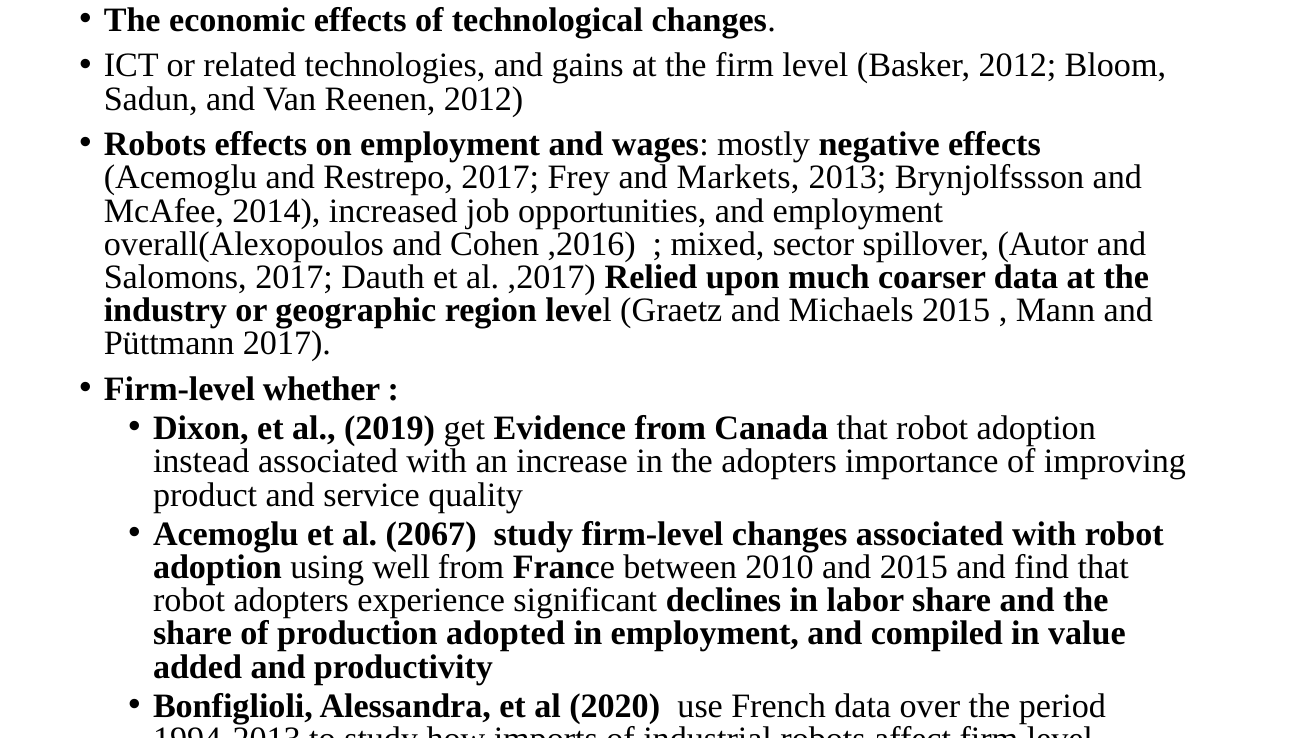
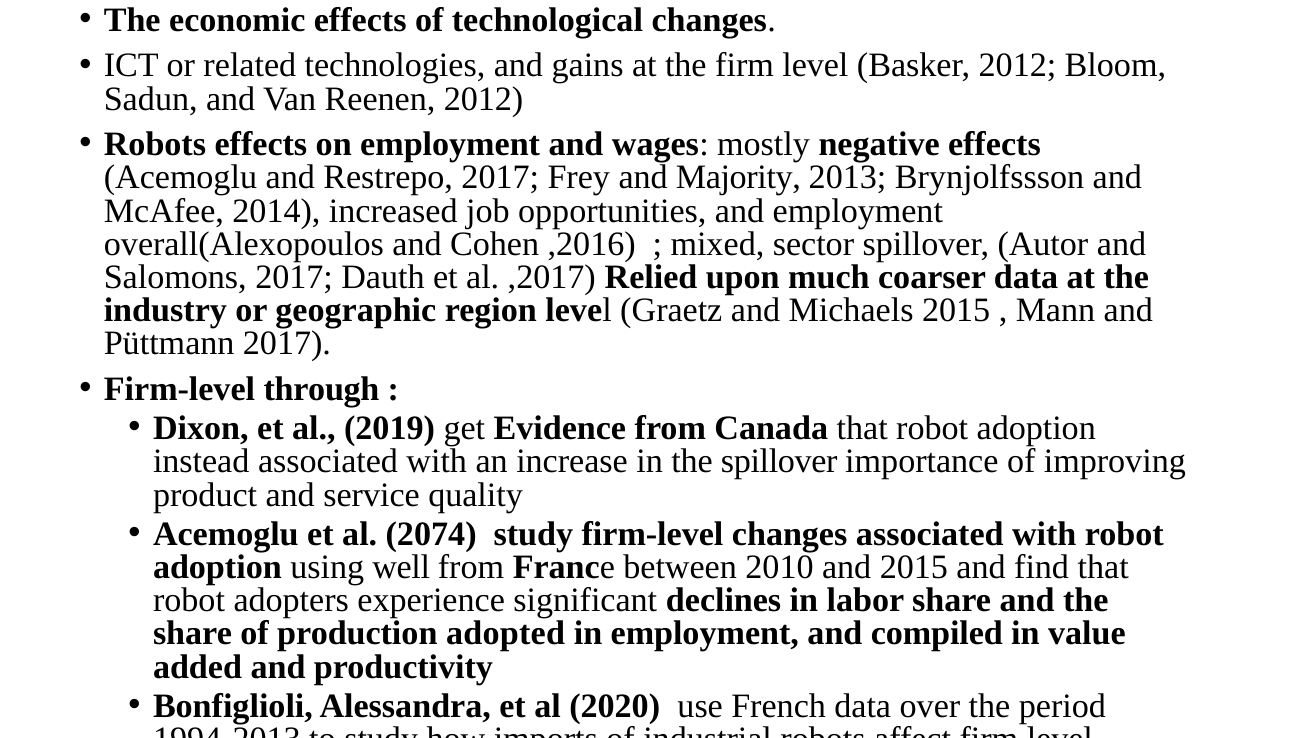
Markets: Markets -> Majority (738, 177)
whether: whether -> through (322, 389)
the adopters: adopters -> spillover (779, 461)
2067: 2067 -> 2074 (431, 534)
